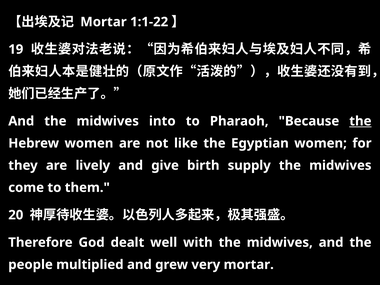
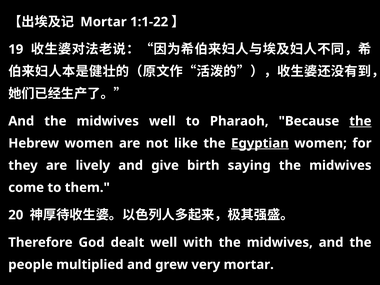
midwives into: into -> well (162, 121)
Egyptian underline: none -> present (260, 143)
supply: supply -> saying (249, 165)
